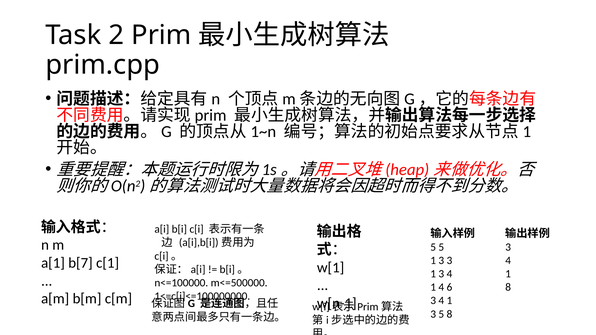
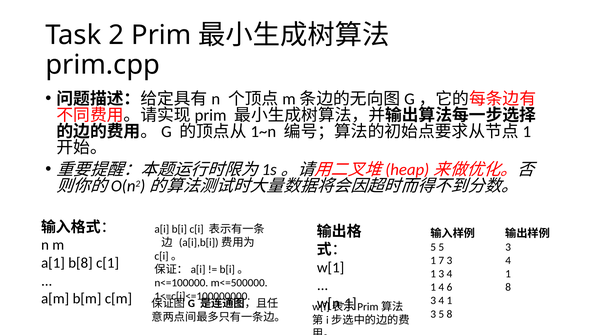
3: 3 -> 7 (441, 261)
b[7: b[7 -> b[8 (80, 263)
